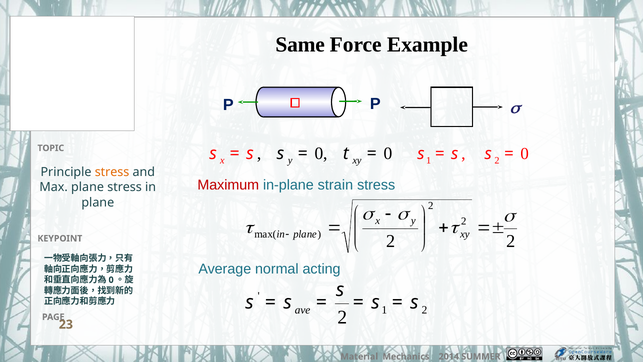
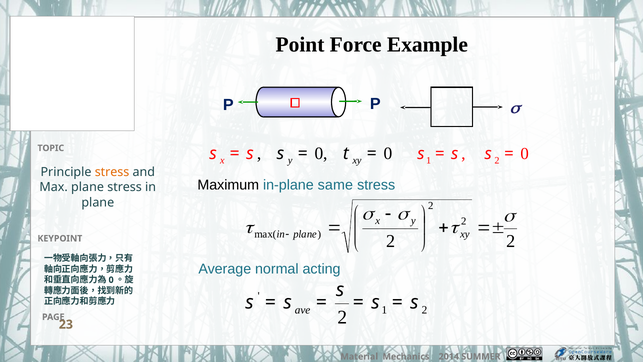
Same: Same -> Point (300, 45)
Maximum colour: red -> black (228, 185)
strain: strain -> same (335, 185)
